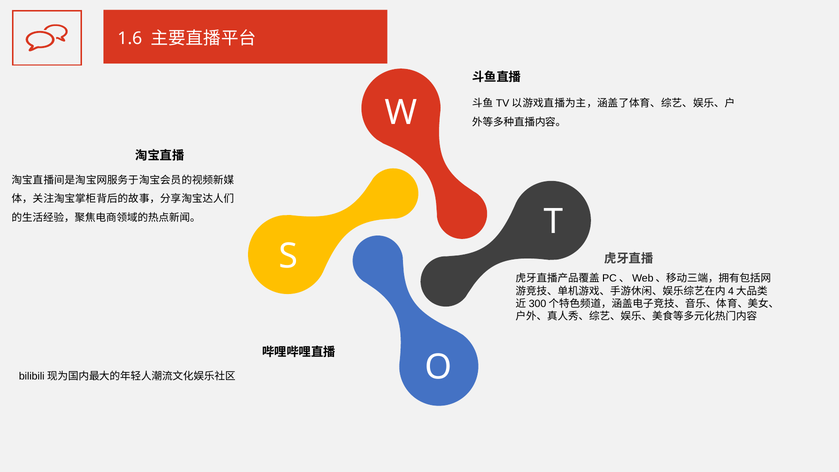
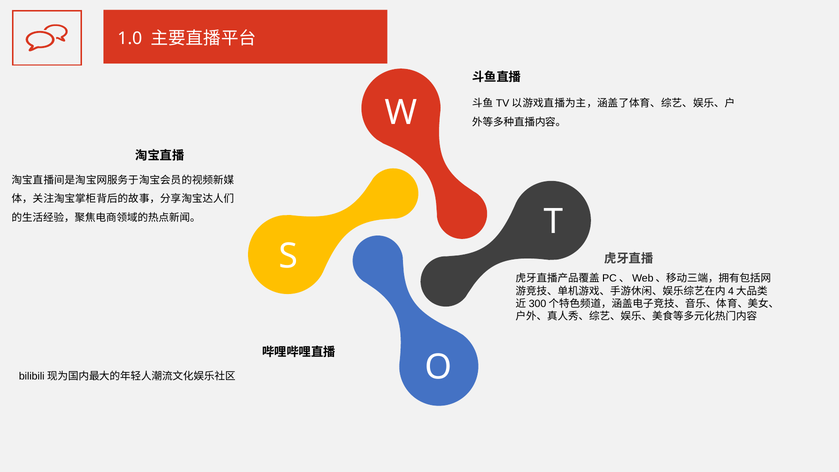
1.6: 1.6 -> 1.0 (130, 38)
